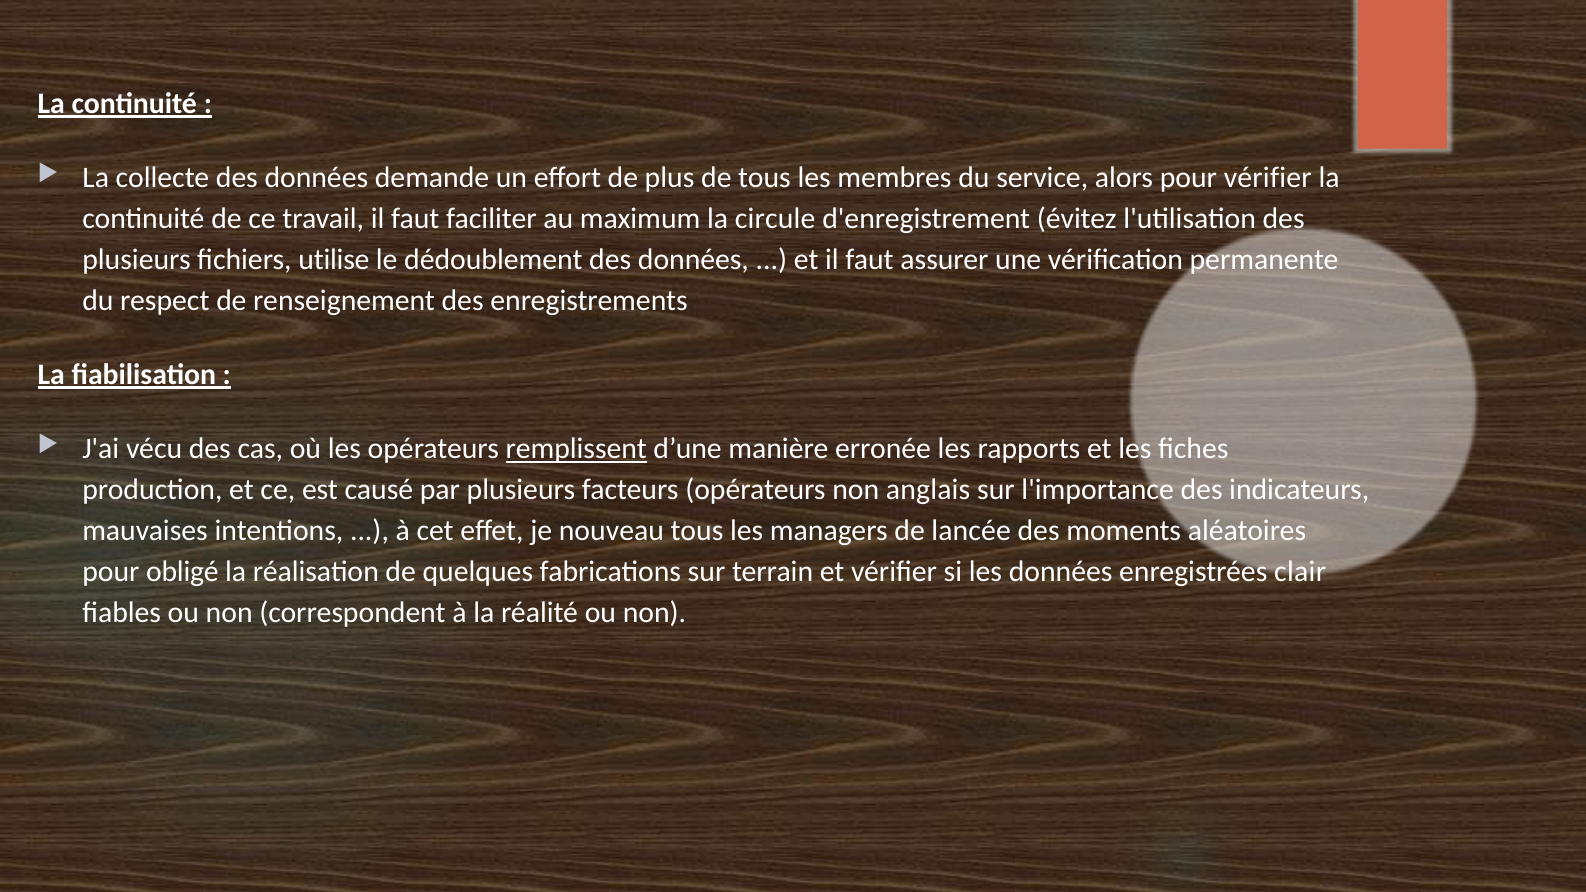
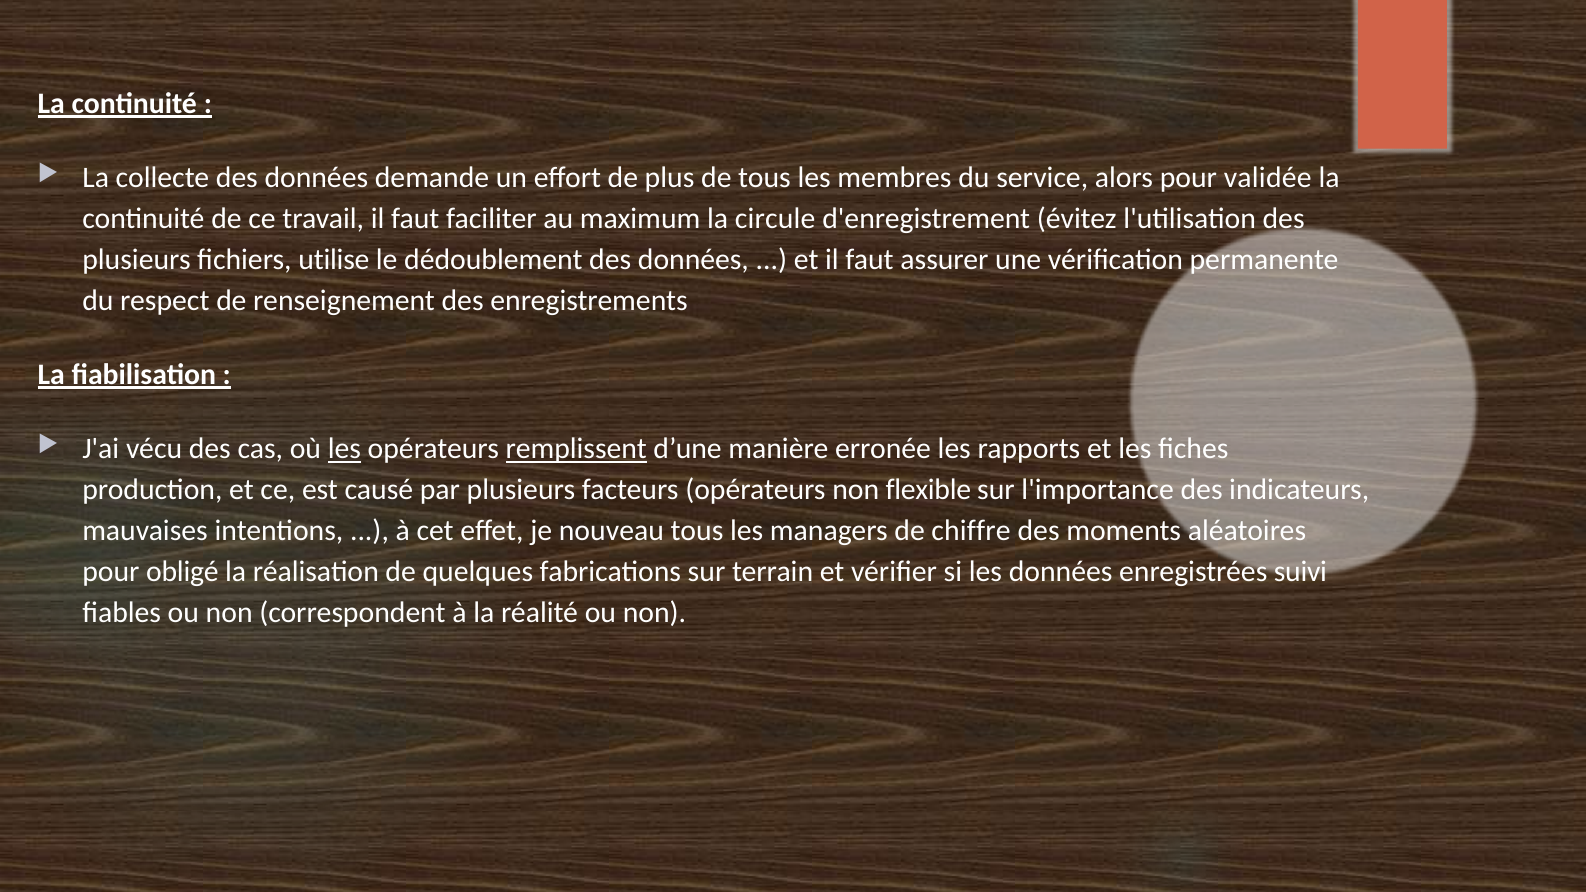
pour vérifier: vérifier -> validée (1268, 178)
les underline: none -> present (344, 449)
anglais: anglais -> flexible (928, 490)
lancée: lancée -> chiffre (971, 531)
clair: clair -> suivi (1300, 572)
